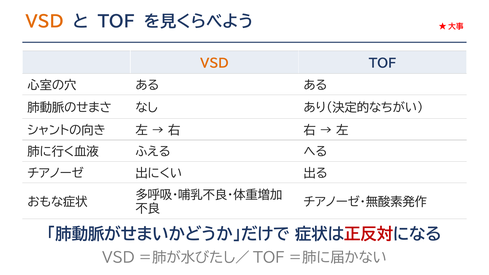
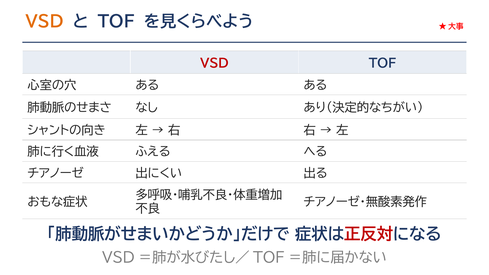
VSD colour: orange -> red (214, 63)
